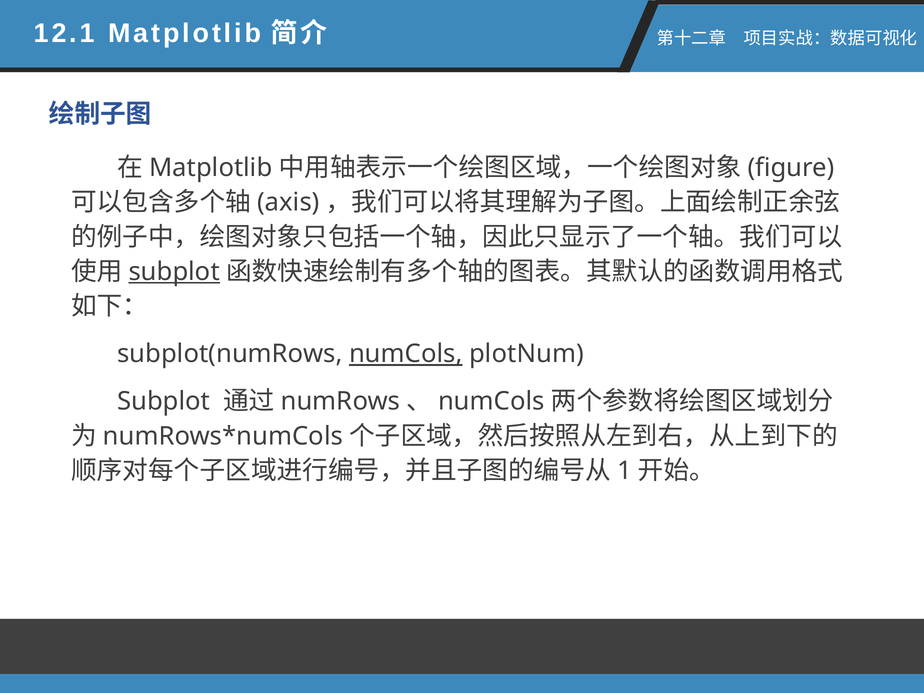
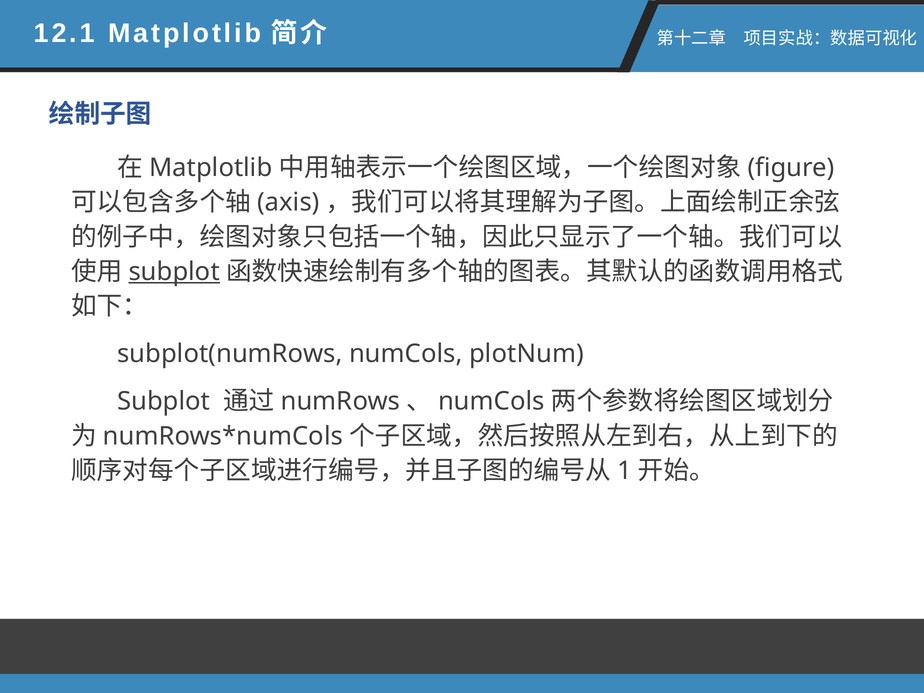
numCols underline: present -> none (406, 354)
